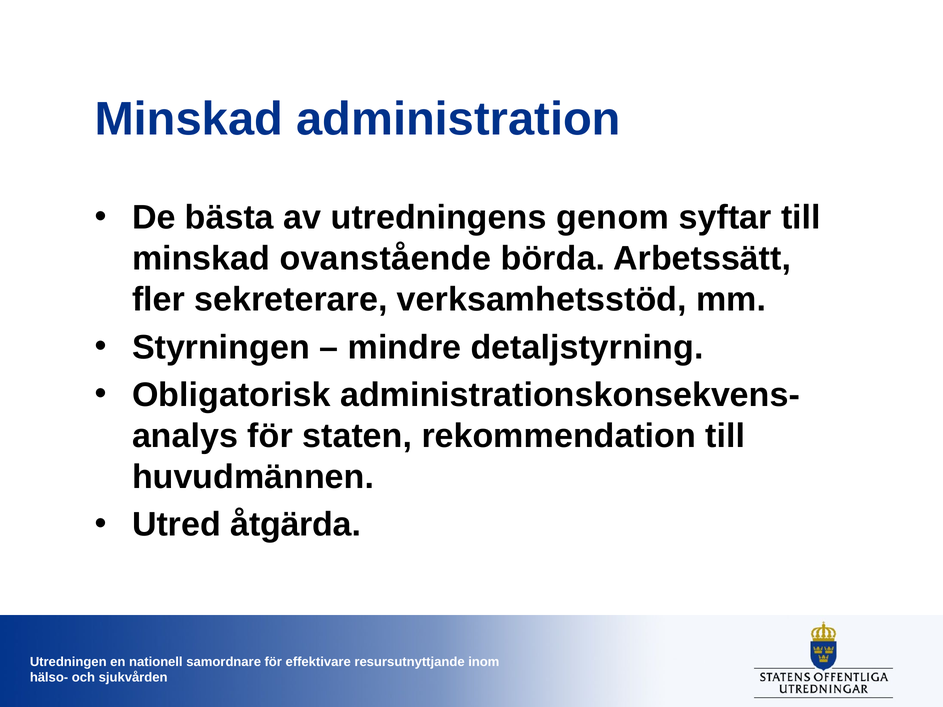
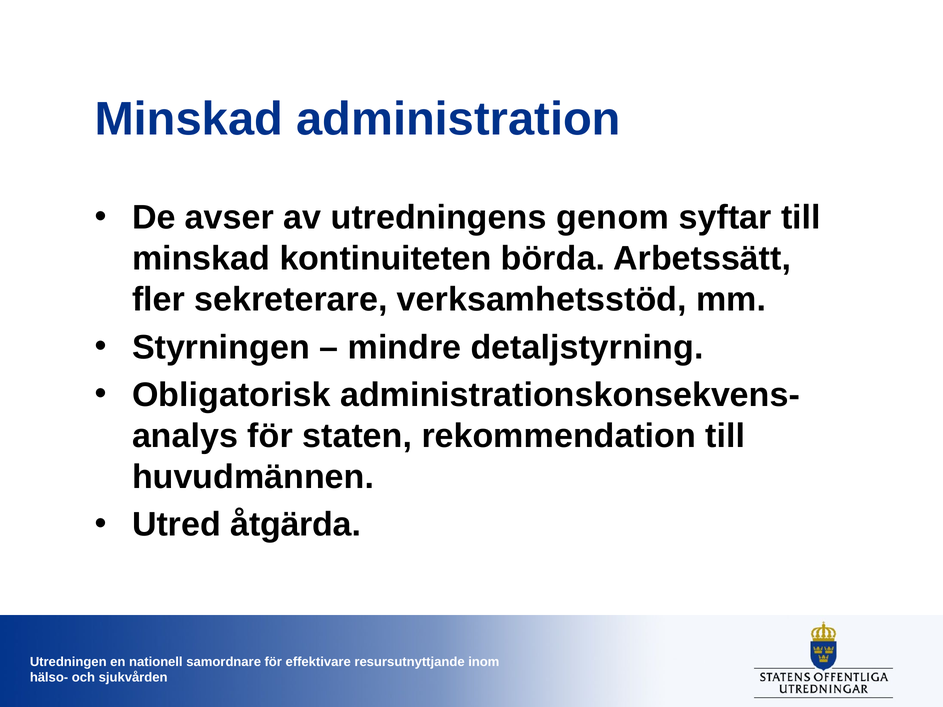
bästa: bästa -> avser (229, 218)
ovanstående: ovanstående -> kontinuiteten (386, 259)
